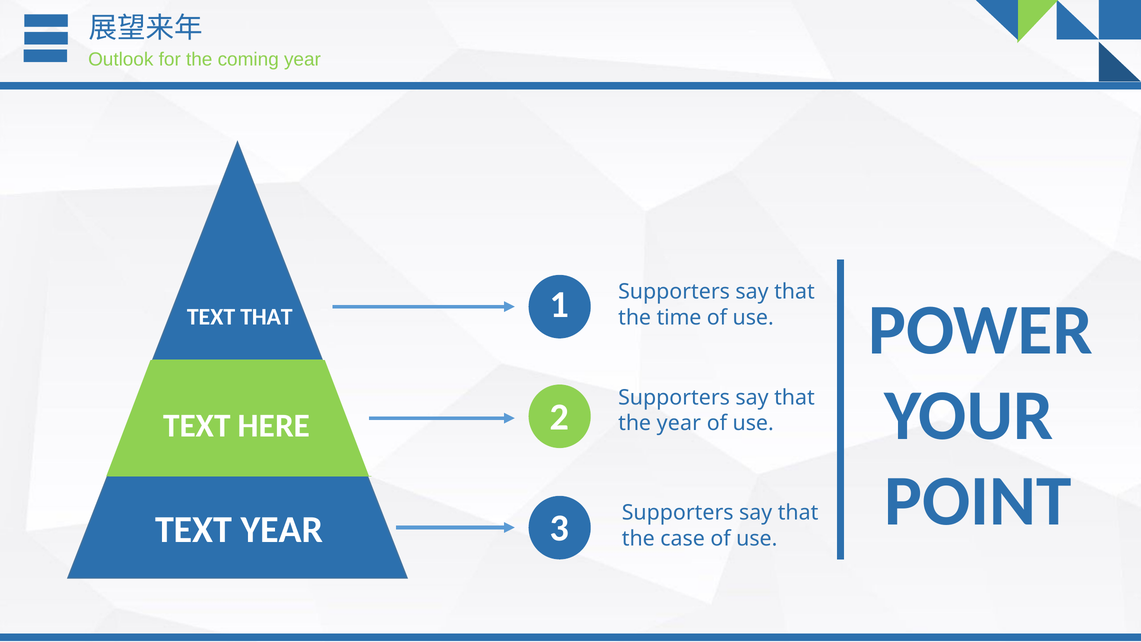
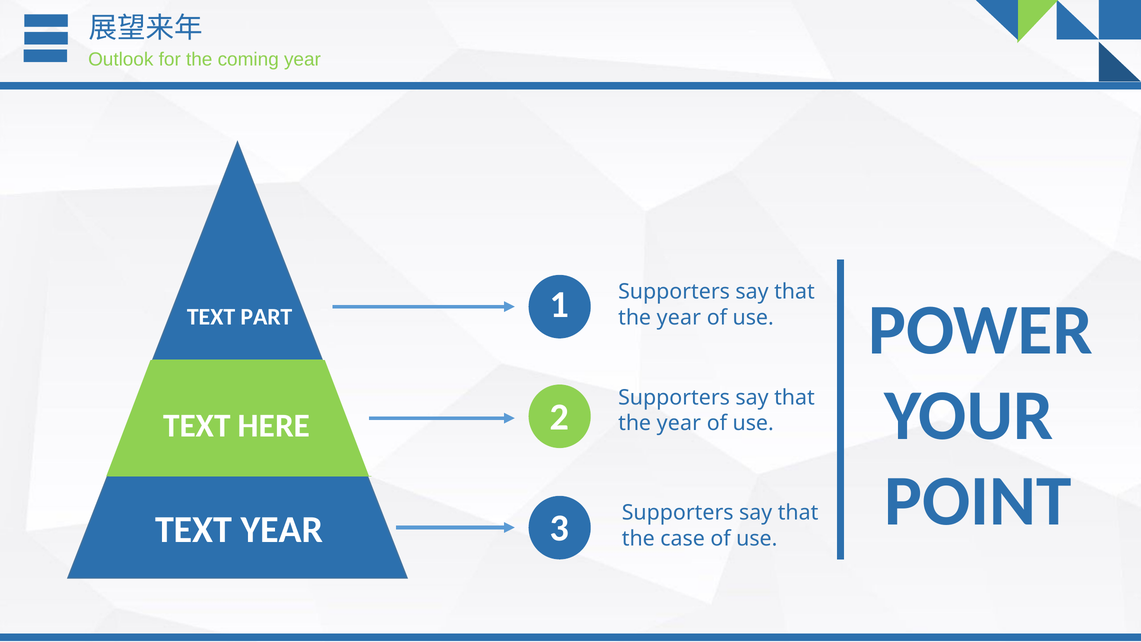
TEXT THAT: THAT -> PART (266, 317)
time: time -> year (679, 318)
